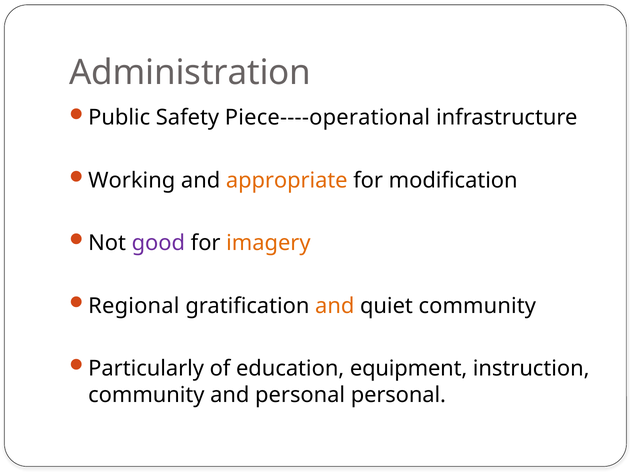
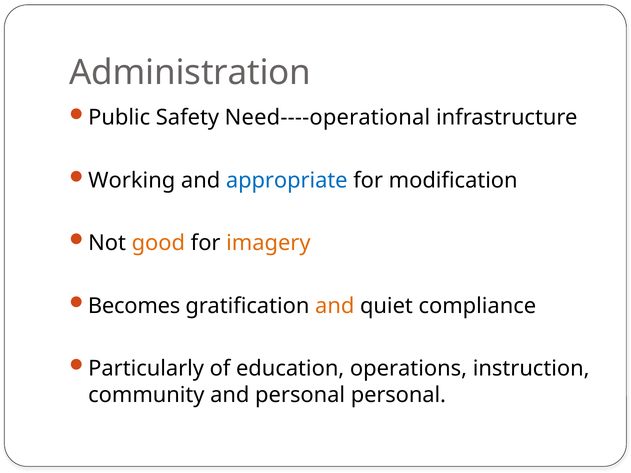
Piece----operational: Piece----operational -> Need----operational (327, 118)
appropriate colour: orange -> blue (287, 180)
good colour: purple -> orange (158, 243)
Regional: Regional -> Becomes (134, 306)
quiet community: community -> compliance (477, 306)
equipment: equipment -> operations (409, 369)
